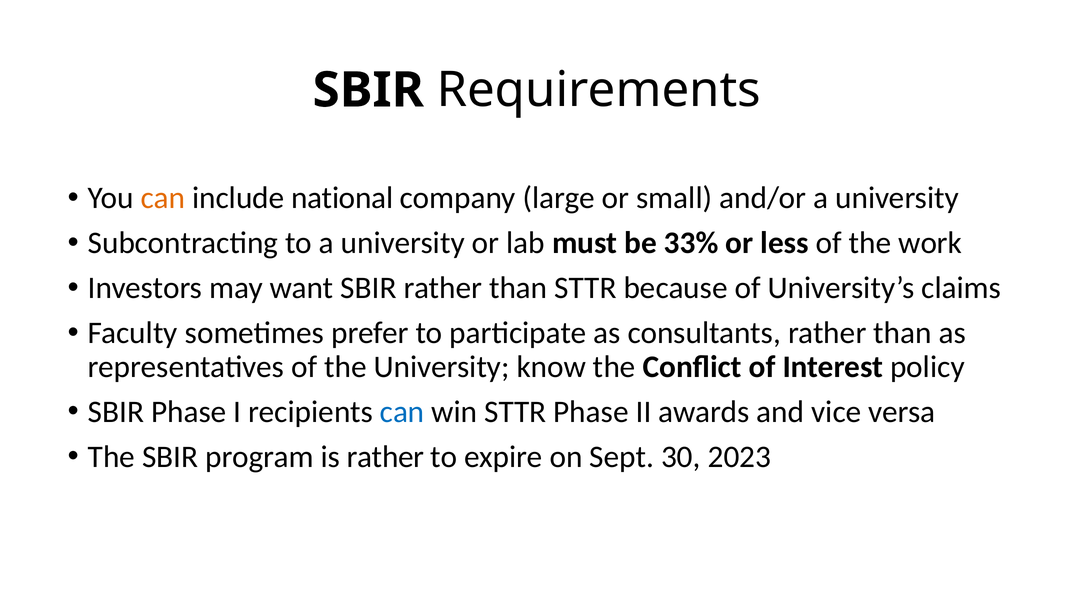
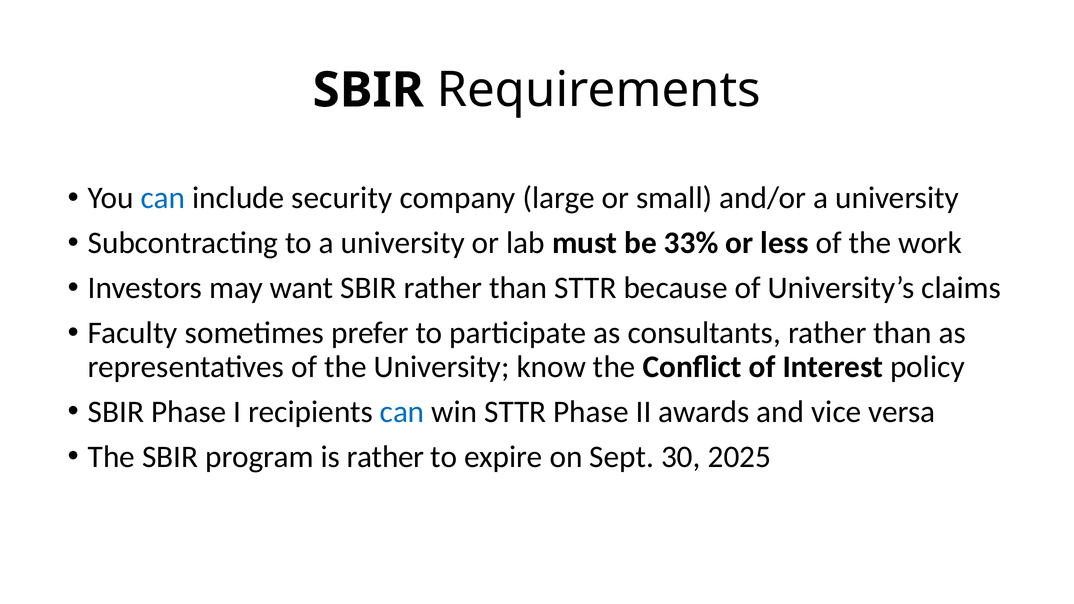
can colour: orange -> blue (163, 198)
national: national -> security (342, 198)
2023: 2023 -> 2025 (739, 457)
